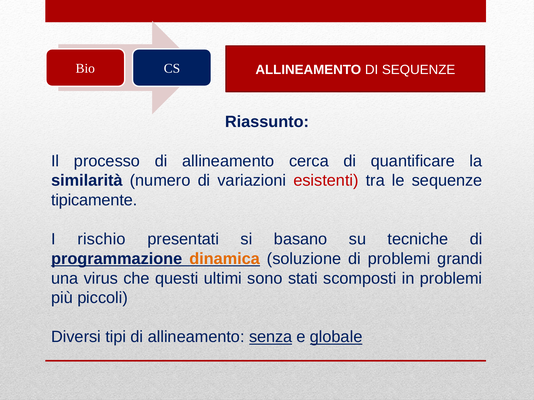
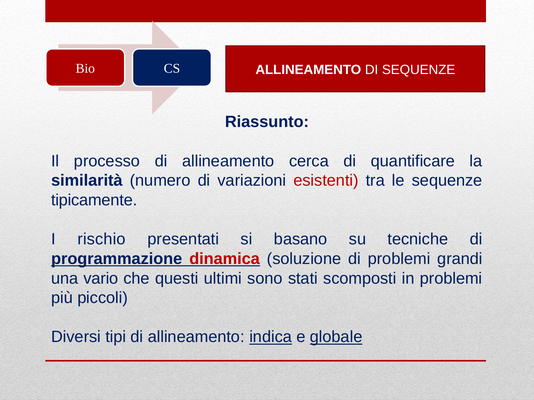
dinamica colour: orange -> red (225, 259)
virus: virus -> vario (101, 279)
senza: senza -> indica (271, 337)
